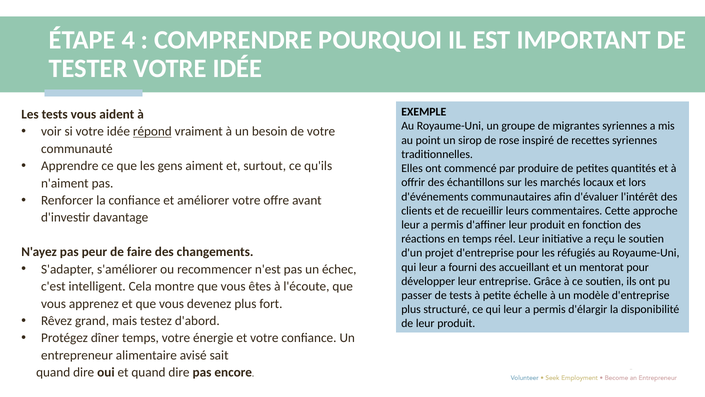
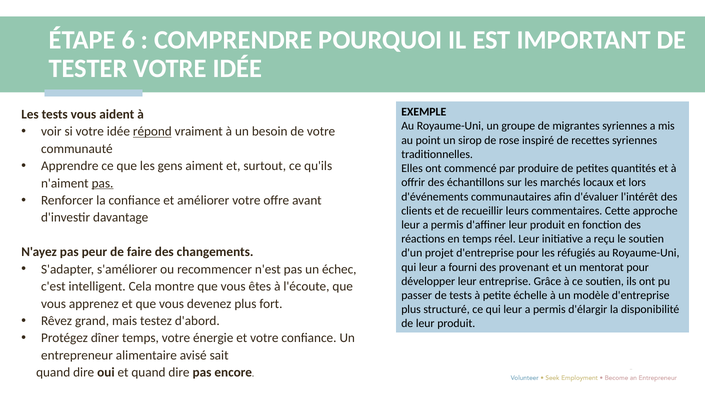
4: 4 -> 6 (128, 40)
pas underline: none -> present (103, 183)
accueillant: accueillant -> provenant (524, 267)
